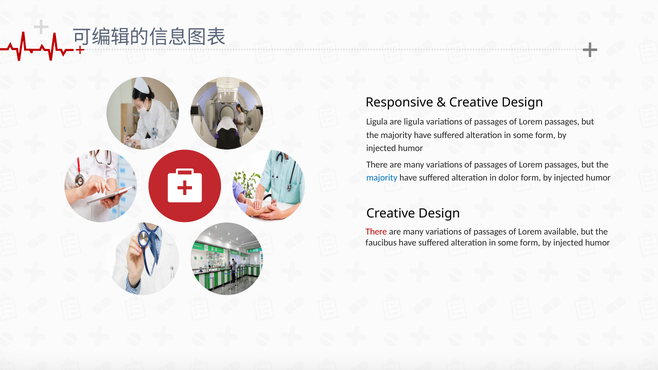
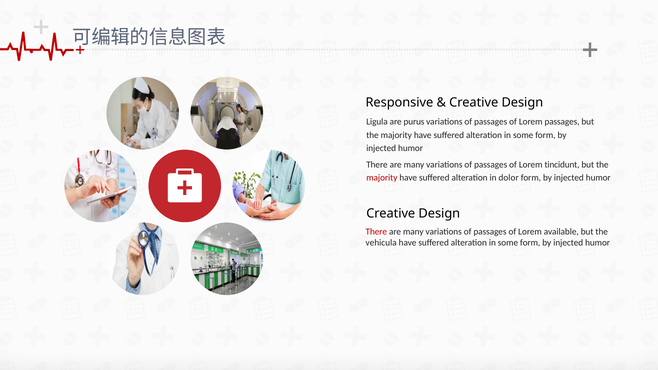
are ligula: ligula -> purus (414, 122)
passages: passages -> tincidunt (562, 165)
majority colour: blue -> red (382, 178)
faucibus: faucibus -> vehicula (381, 243)
